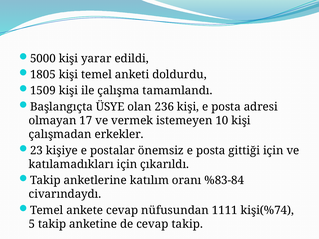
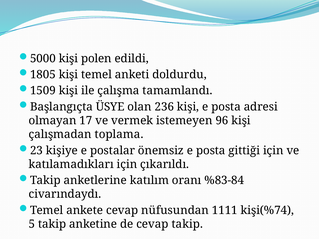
yarar: yarar -> polen (96, 59)
10: 10 -> 96 (222, 121)
erkekler: erkekler -> toplama (119, 135)
